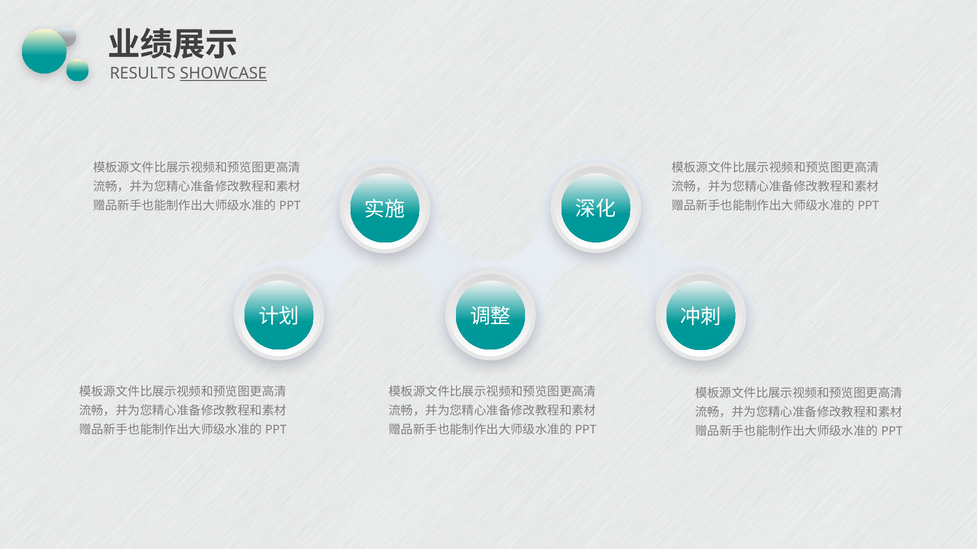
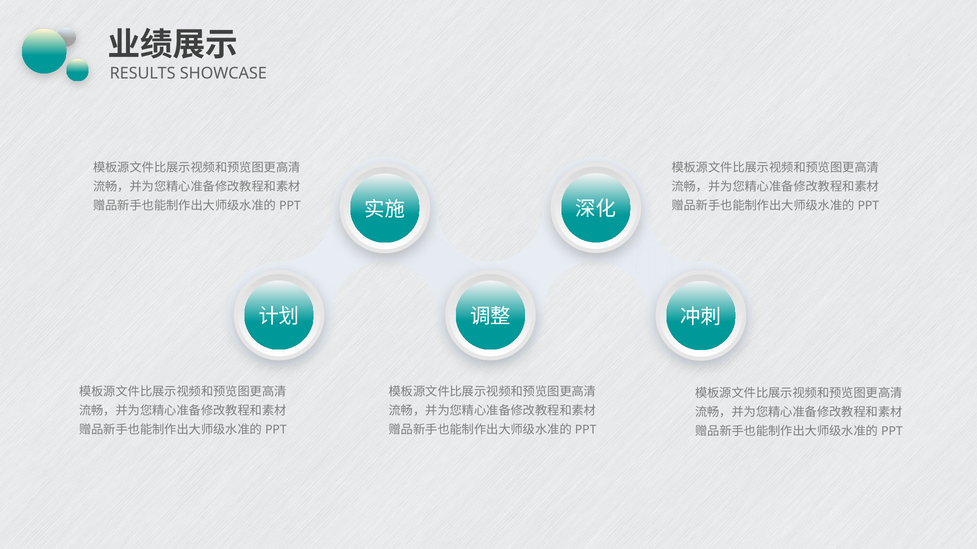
SHOWCASE underline: present -> none (223, 74)
